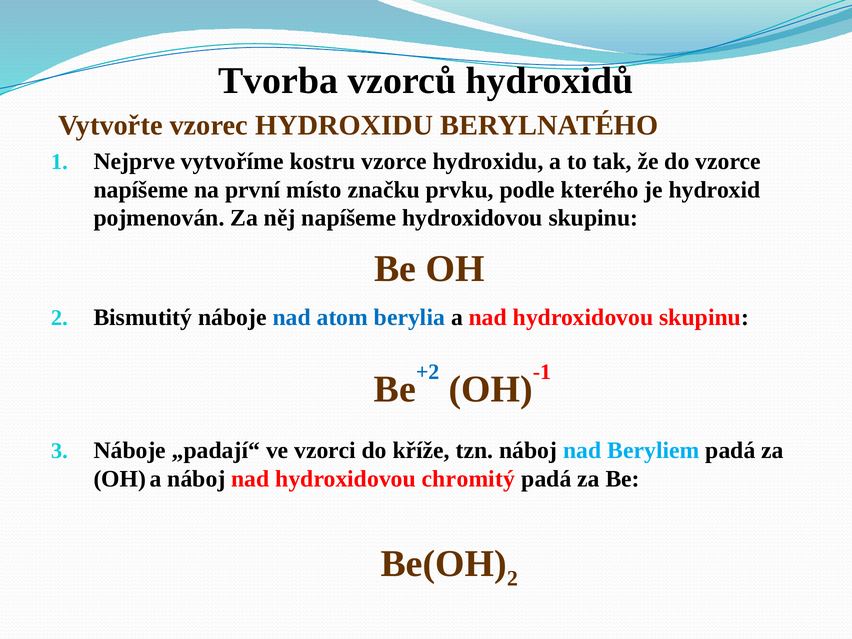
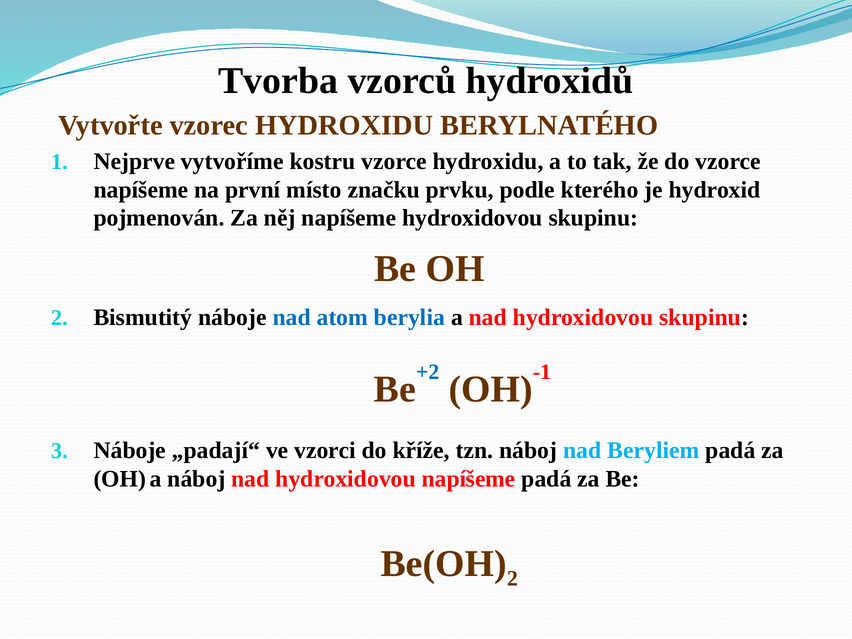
hydroxidovou chromitý: chromitý -> napíšeme (469, 479)
